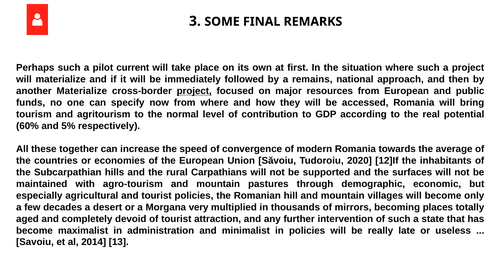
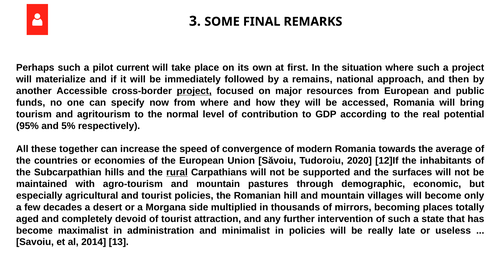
another Materialize: Materialize -> Accessible (82, 91)
60%: 60% -> 95% (27, 126)
rural underline: none -> present (177, 172)
very: very -> side (199, 207)
